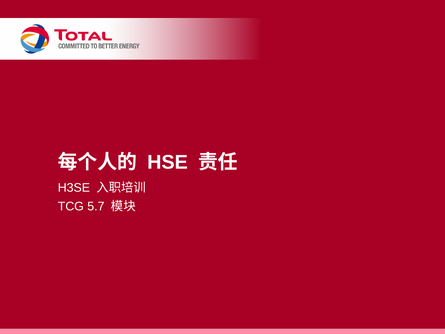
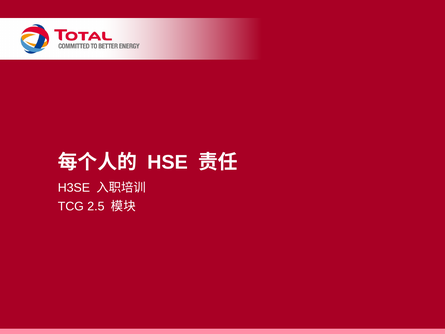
5.7: 5.7 -> 2.5 (96, 206)
